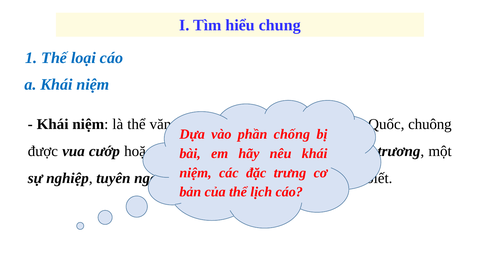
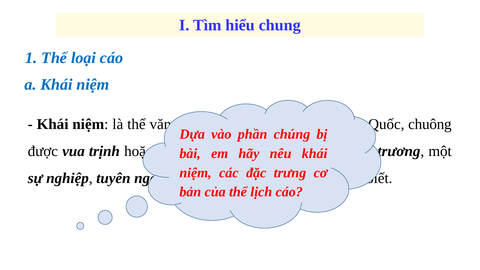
chống: chống -> chúng (292, 134)
cướp: cướp -> trịnh (104, 151)
